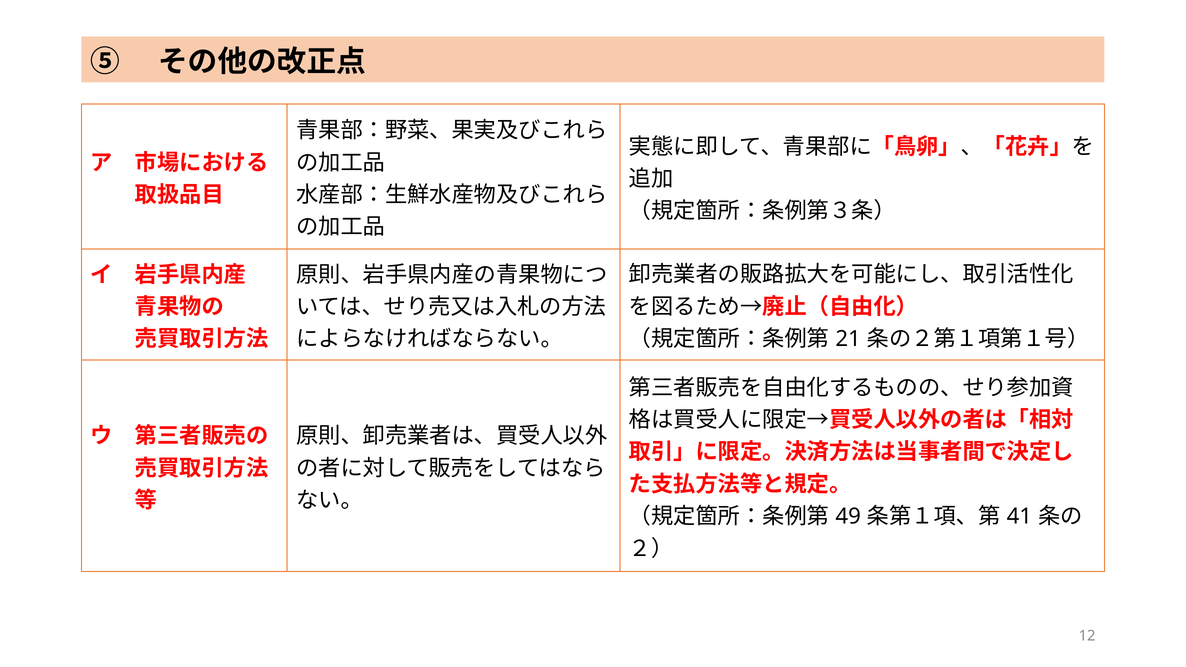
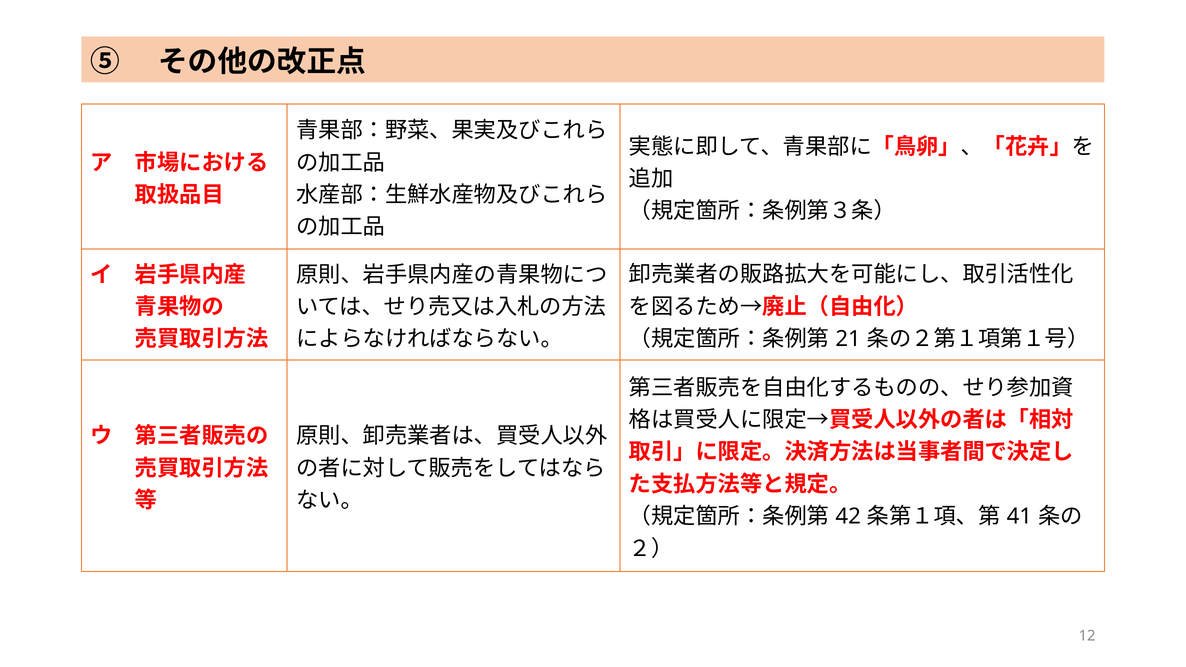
49: 49 -> 42 (848, 517)
